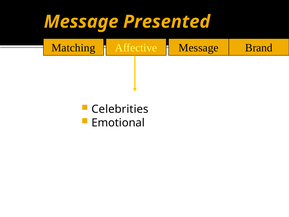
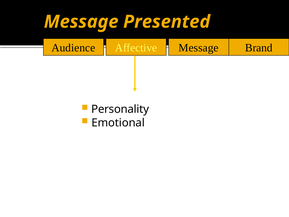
Matching: Matching -> Audience (73, 48)
Celebrities: Celebrities -> Personality (120, 109)
